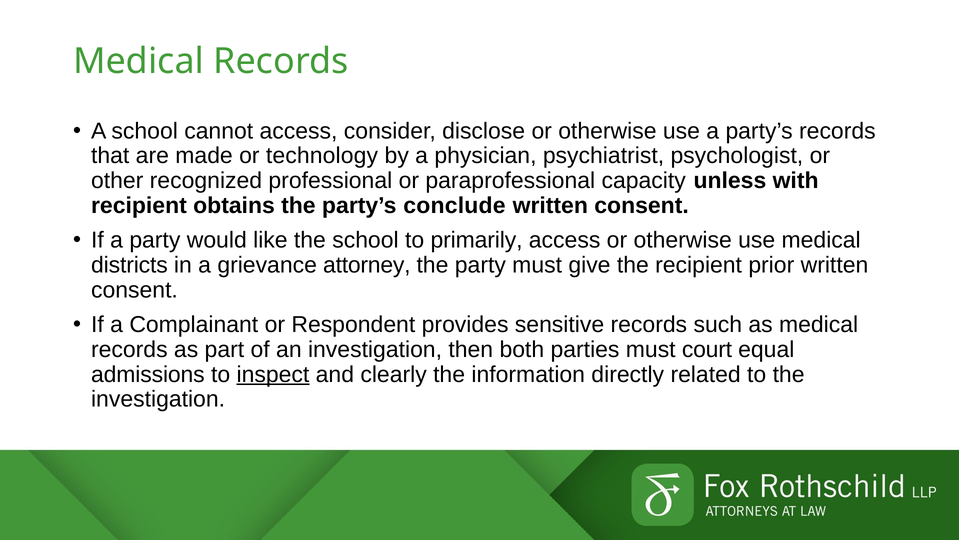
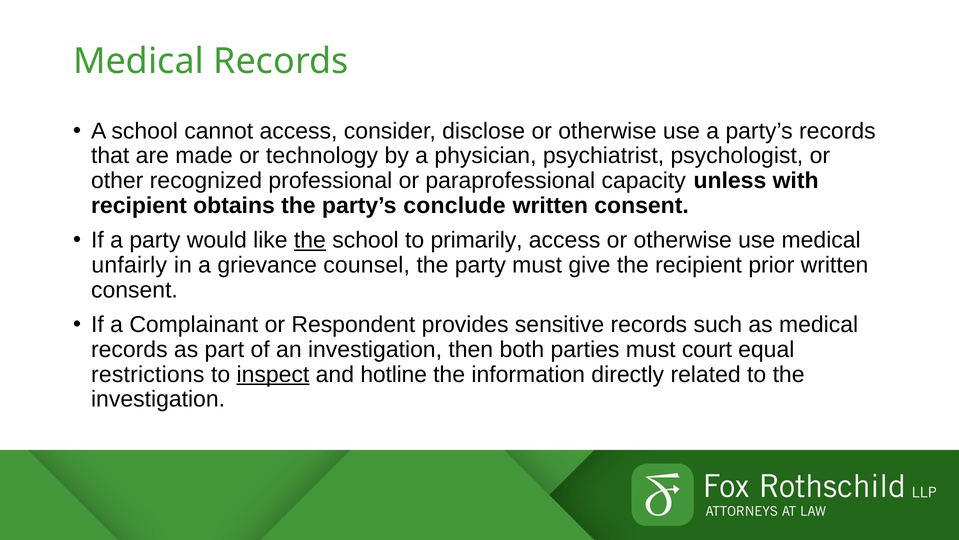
the underline: none -> present (310, 240)
districts: districts -> unfairly (129, 265)
attorney: attorney -> counsel (367, 265)
admissions: admissions -> restrictions (148, 374)
clearly: clearly -> hotline (394, 374)
